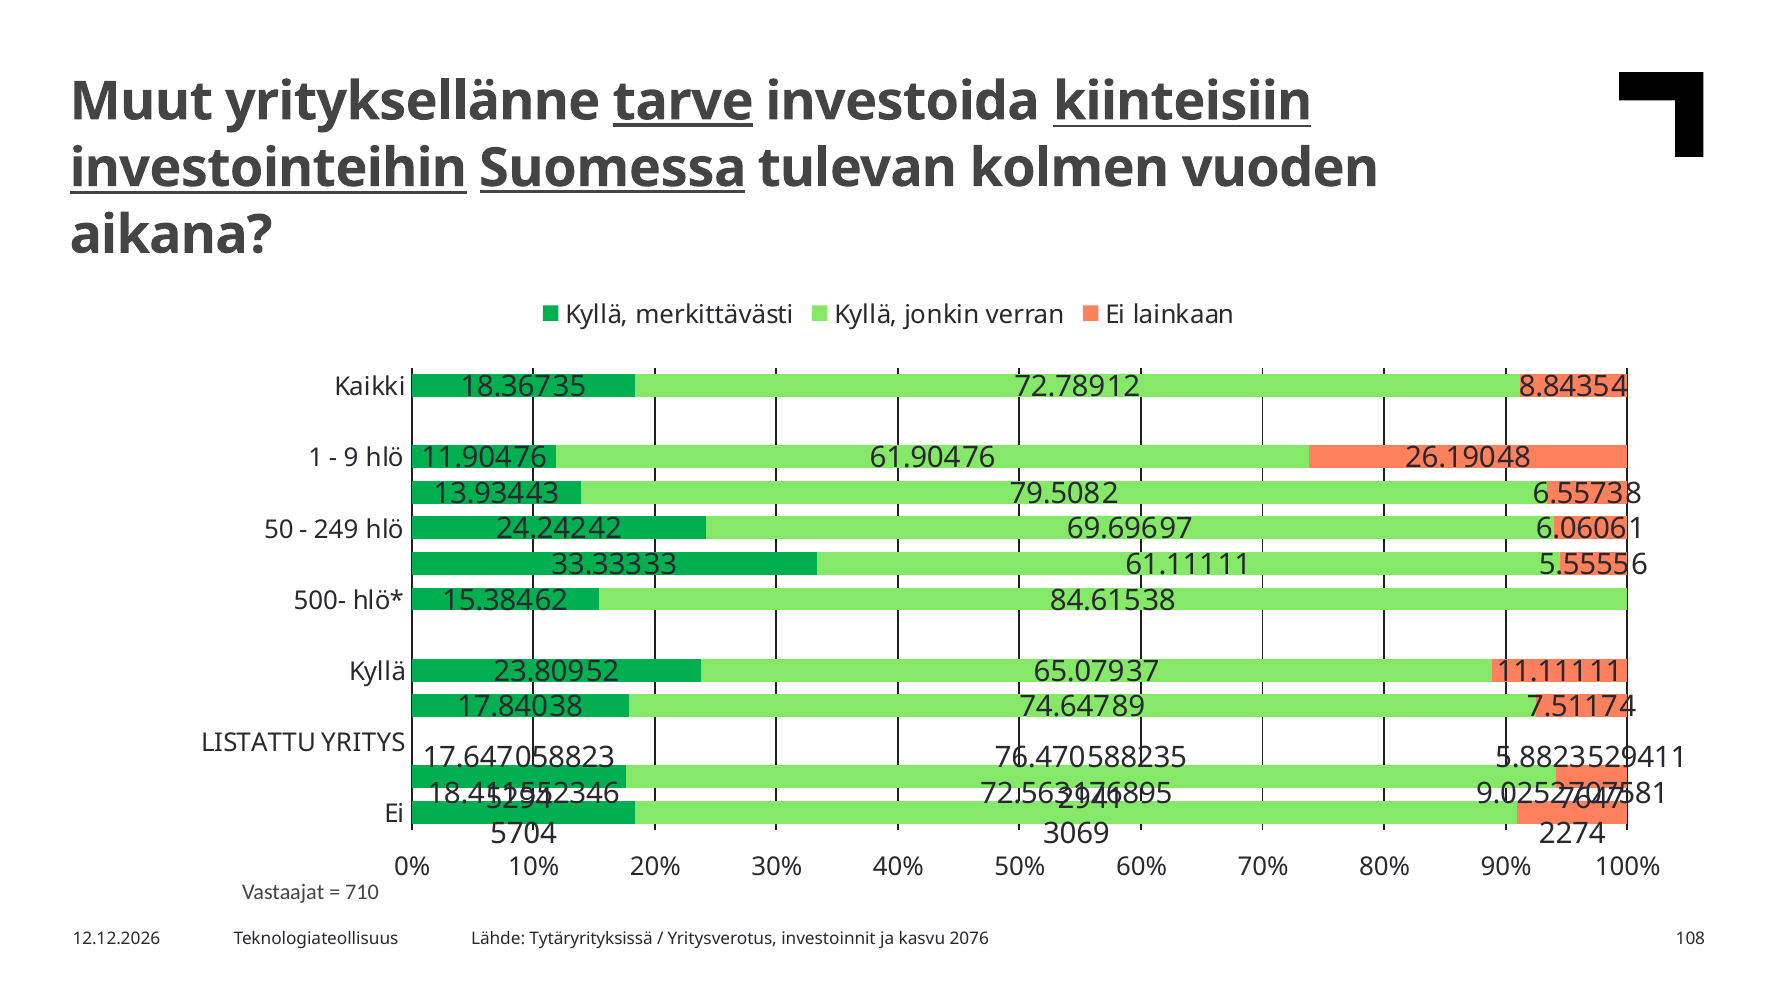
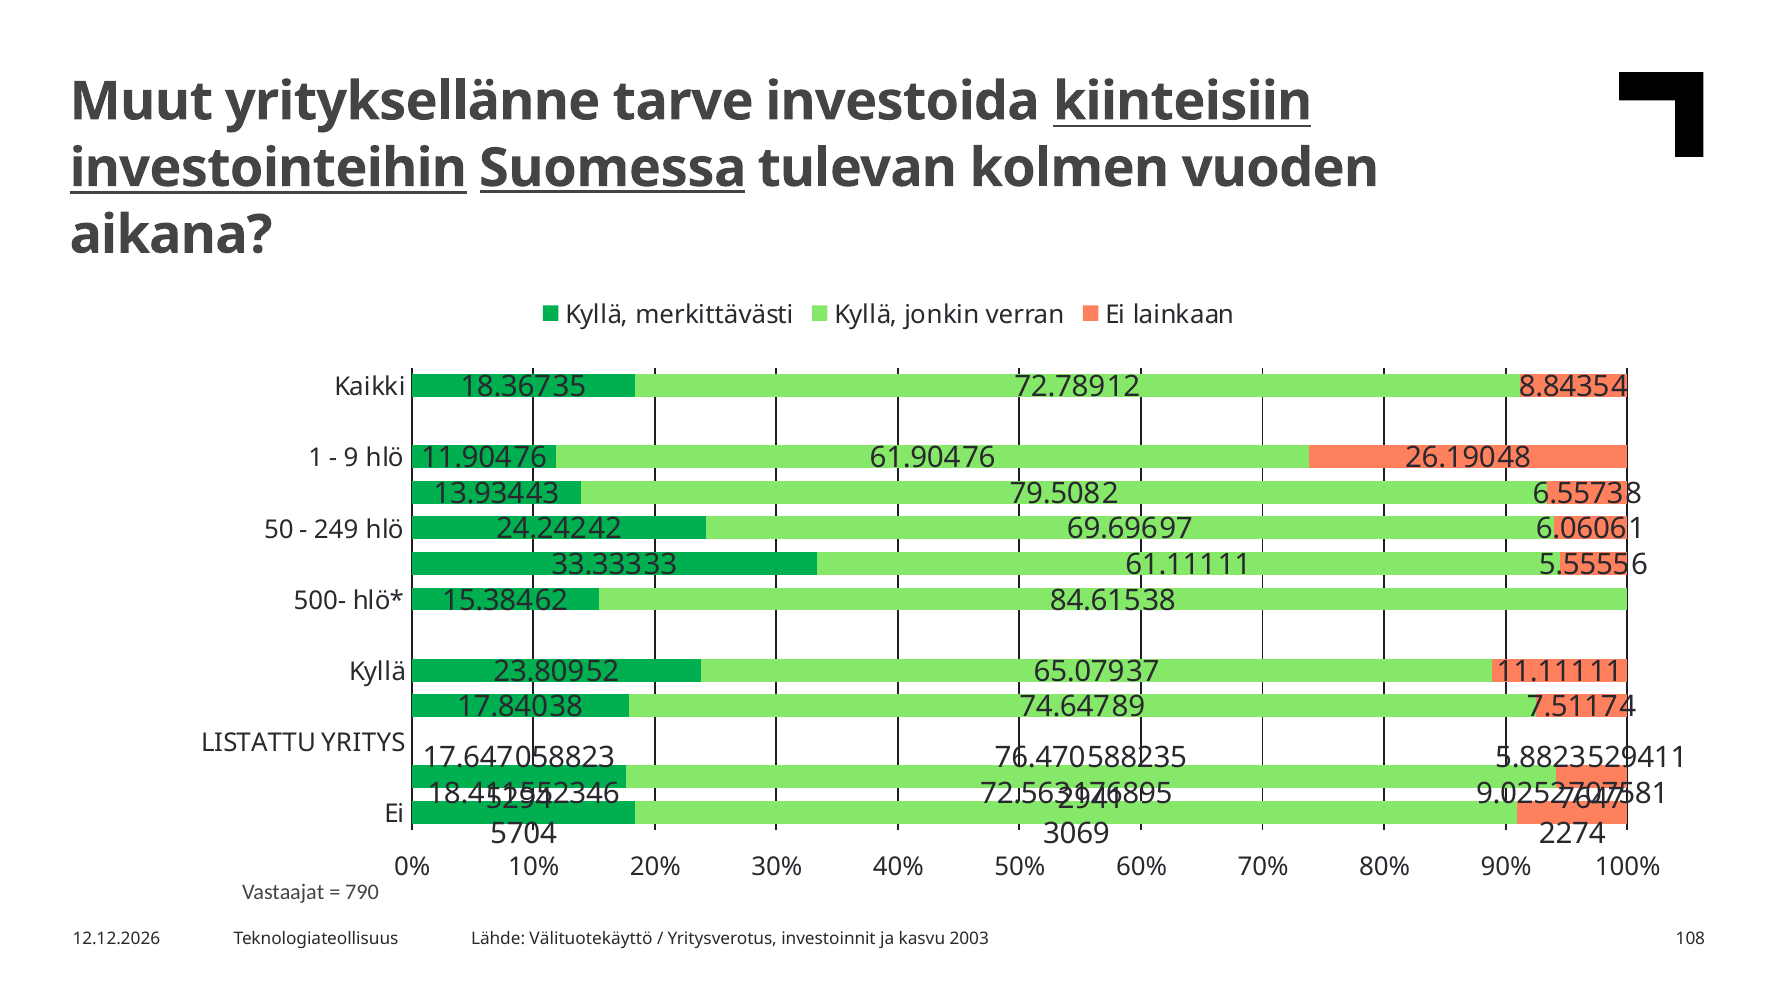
tarve underline: present -> none (683, 102)
710: 710 -> 790 (362, 892)
Tytäryrityksissä: Tytäryrityksissä -> Välituotekäyttö (591, 939)
2076: 2076 -> 2003 (969, 939)
